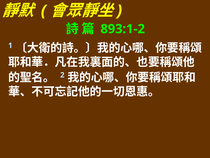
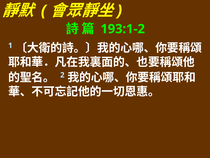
893:1-2: 893:1-2 -> 193:1-2 (123, 29)
